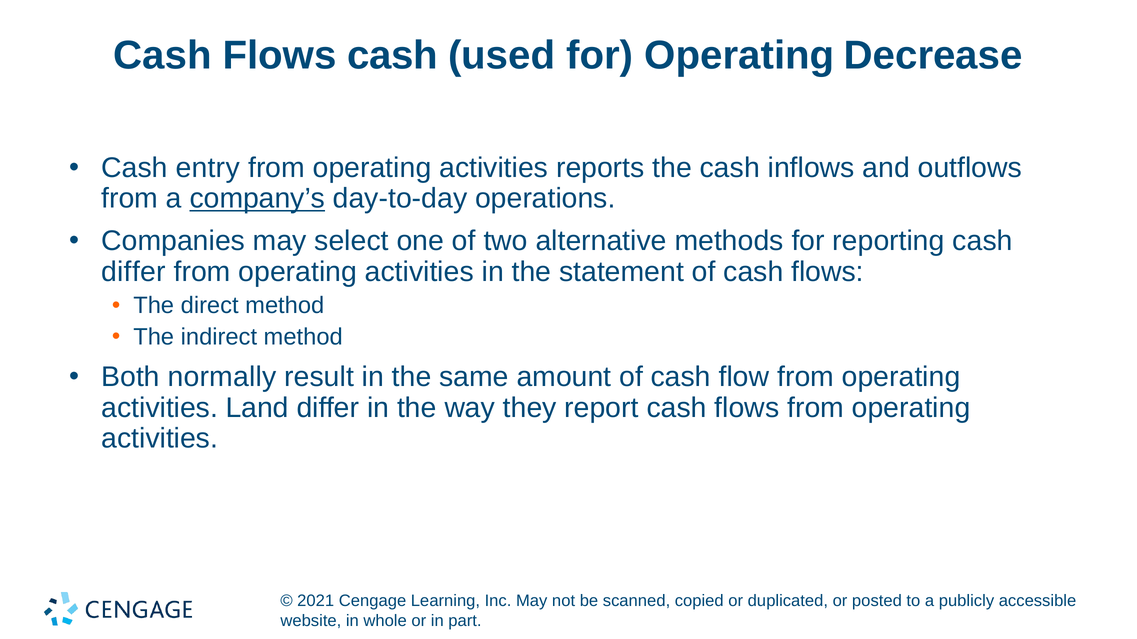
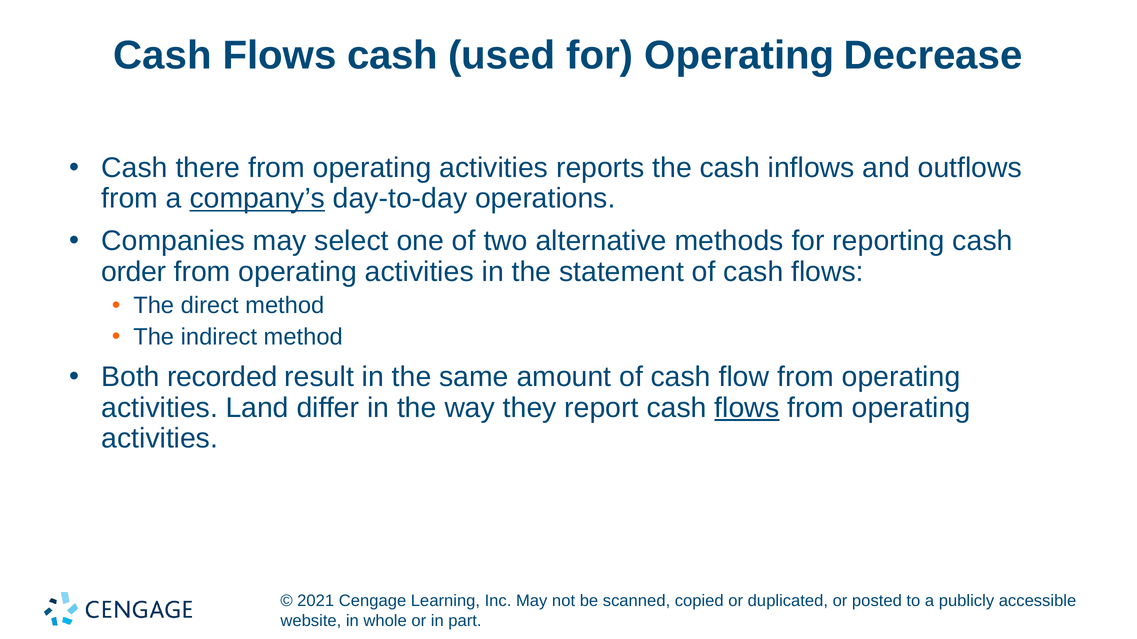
entry: entry -> there (208, 168)
differ: differ -> order (134, 272)
normally: normally -> recorded (222, 377)
flows underline: none -> present (747, 408)
